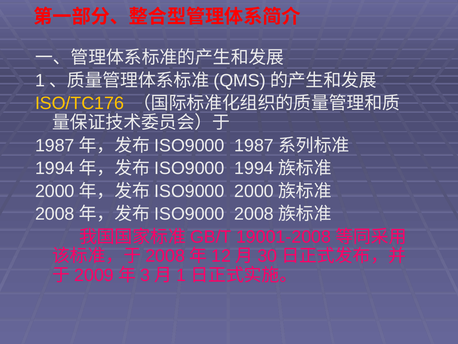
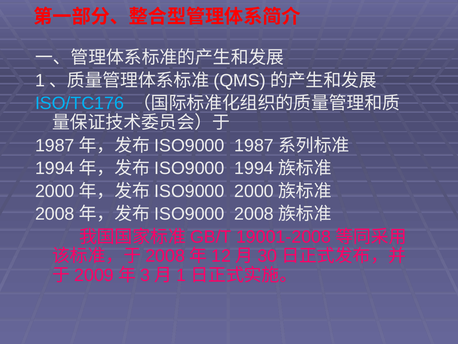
ISO/TC176 colour: yellow -> light blue (79, 103)
